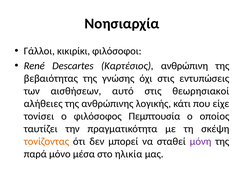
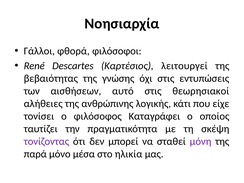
κικιρίκι: κικιρίκι -> φθορά (73, 51)
ανθρώπινη: ανθρώπινη -> λειτουργεί (184, 66)
Πεμπτουσία: Πεμπτουσία -> Καταγράφει (154, 116)
τονίζοντας colour: orange -> purple (46, 141)
